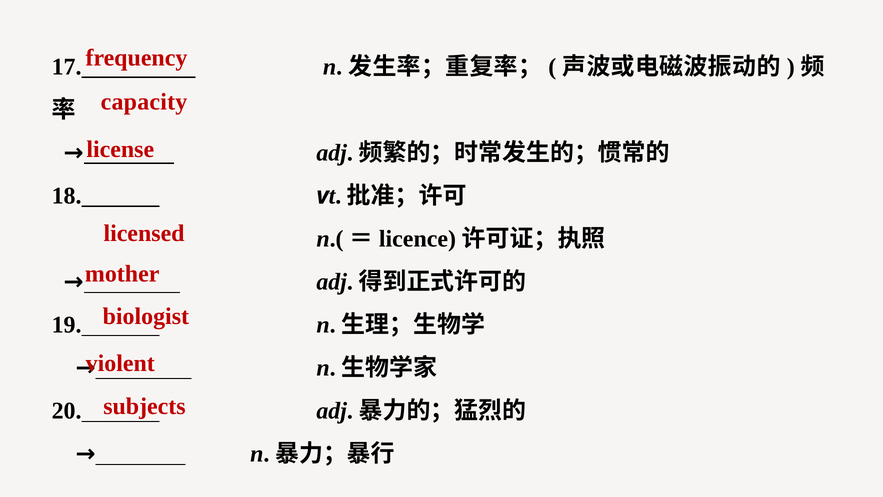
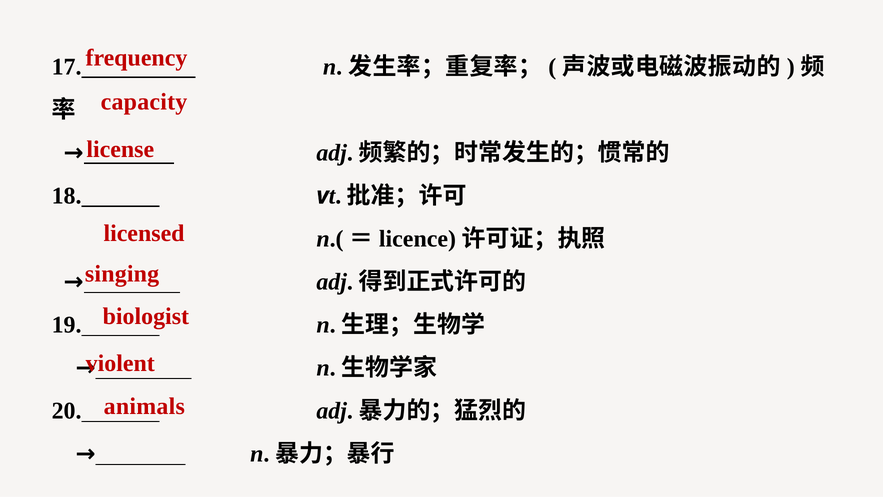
mother: mother -> singing (122, 274)
subjects: subjects -> animals (144, 406)
